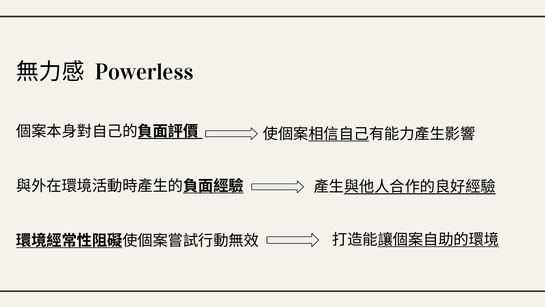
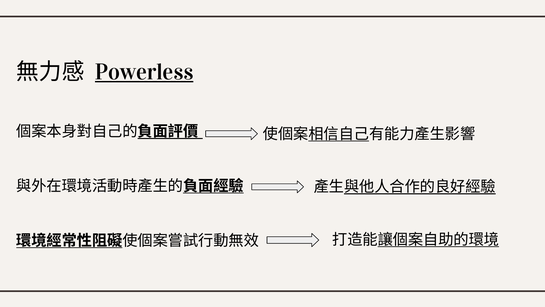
Powerless underline: none -> present (144, 72)
